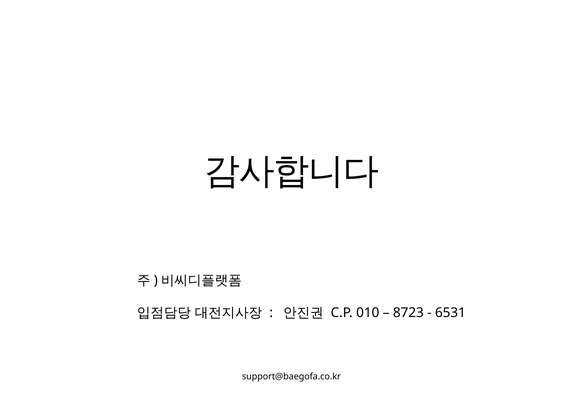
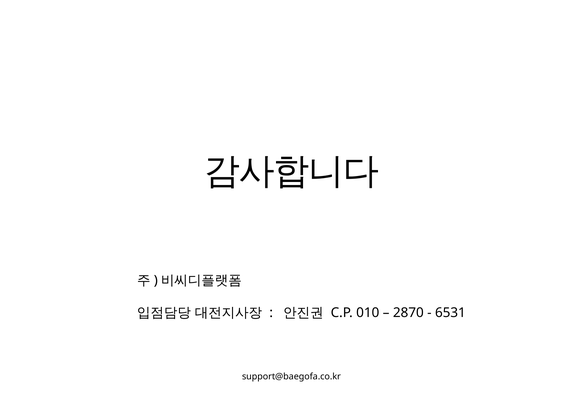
8723: 8723 -> 2870 (408, 312)
